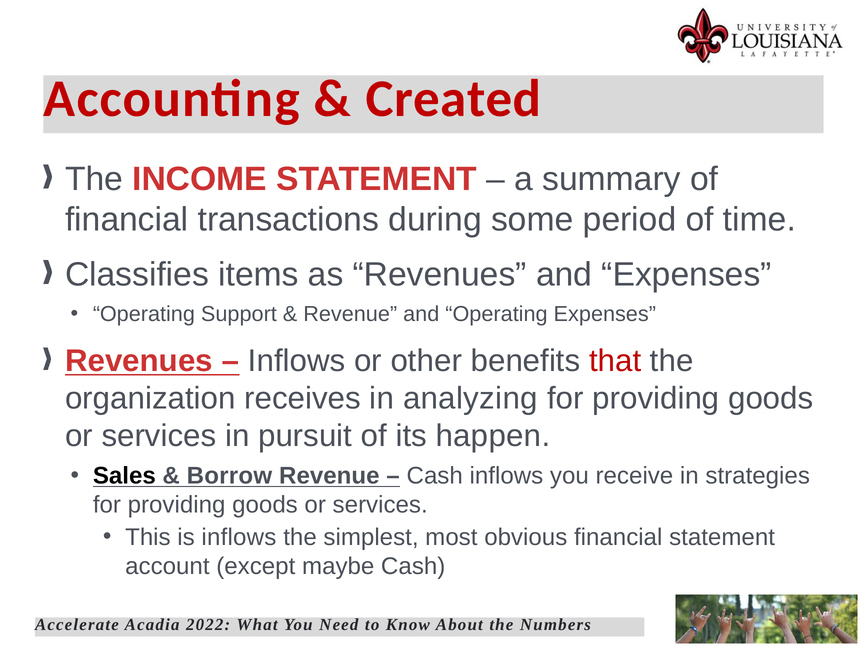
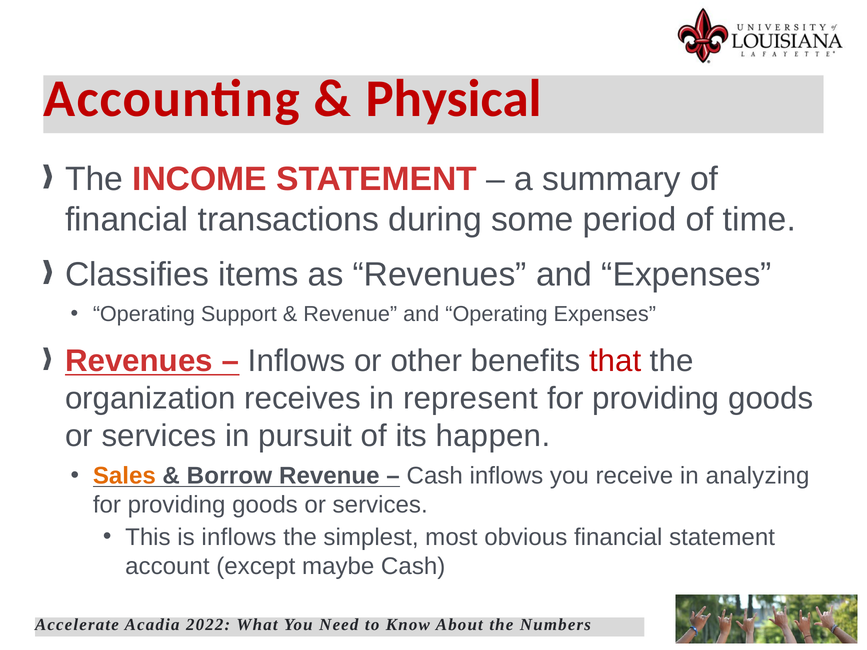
Created: Created -> Physical (454, 99)
analyzing: analyzing -> represent (470, 399)
Sales colour: black -> orange (124, 476)
strategies: strategies -> analyzing (758, 476)
